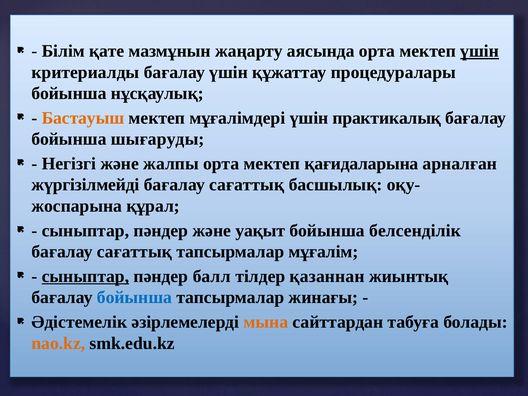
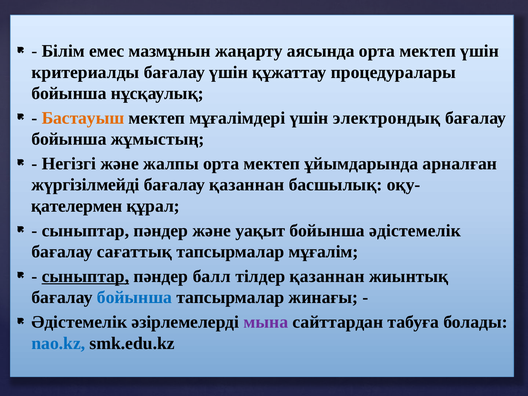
қате: қате -> емес (107, 51)
үшін underline: present -> none (480, 51)
практикалық: практикалық -> электрондық (387, 118)
шығаруды: шығаруды -> жұмыстың (158, 139)
қағидаларына: қағидаларына -> ұйымдарында (361, 164)
сағаттық: сағаттық -> қазаннан (247, 185)
жоспарына: жоспарына -> қателермен (77, 206)
бойынша белсенділік: белсенділік -> әдістемелік (415, 231)
мына colour: orange -> purple (266, 322)
nao.kz colour: orange -> blue (58, 343)
